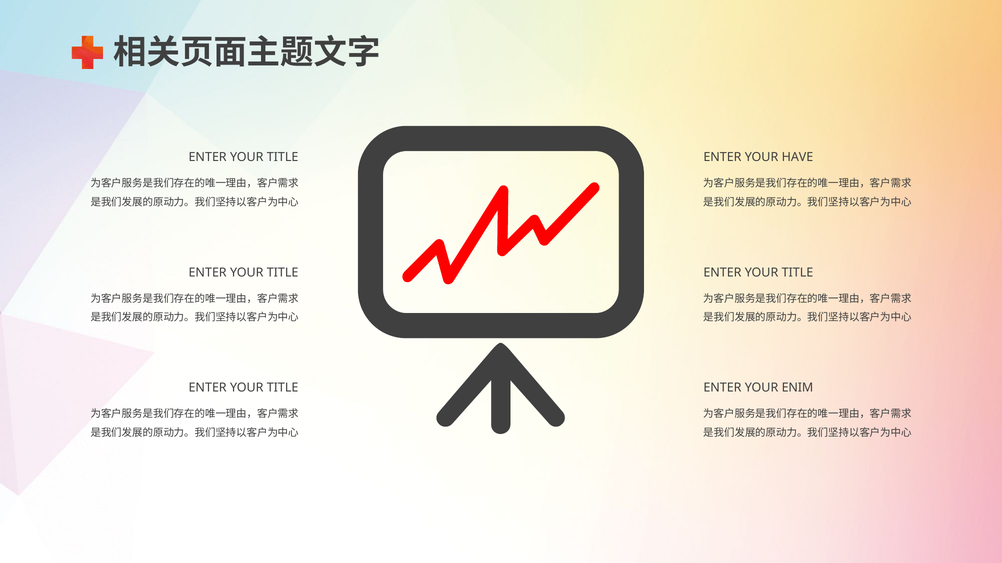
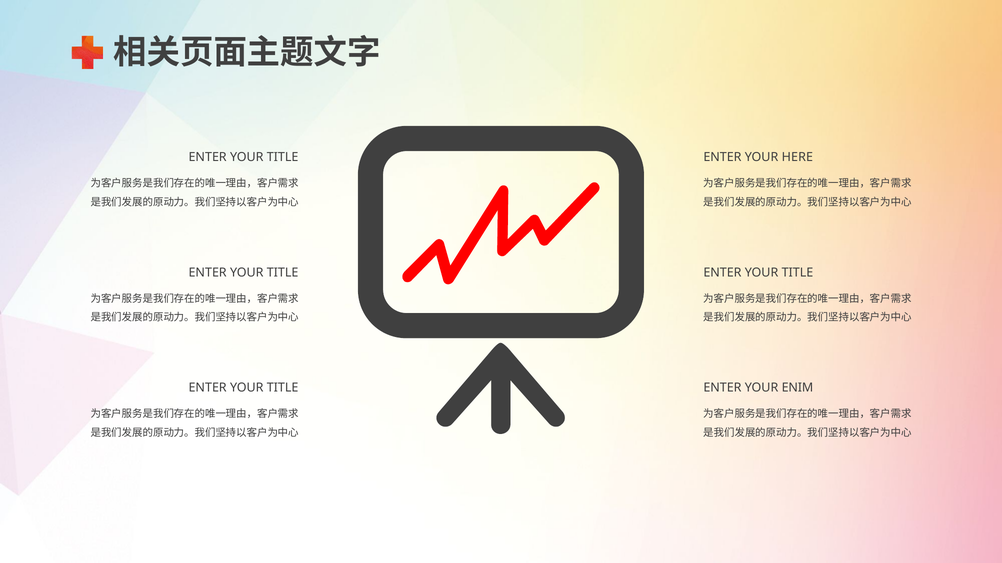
HAVE: HAVE -> HERE (797, 157)
